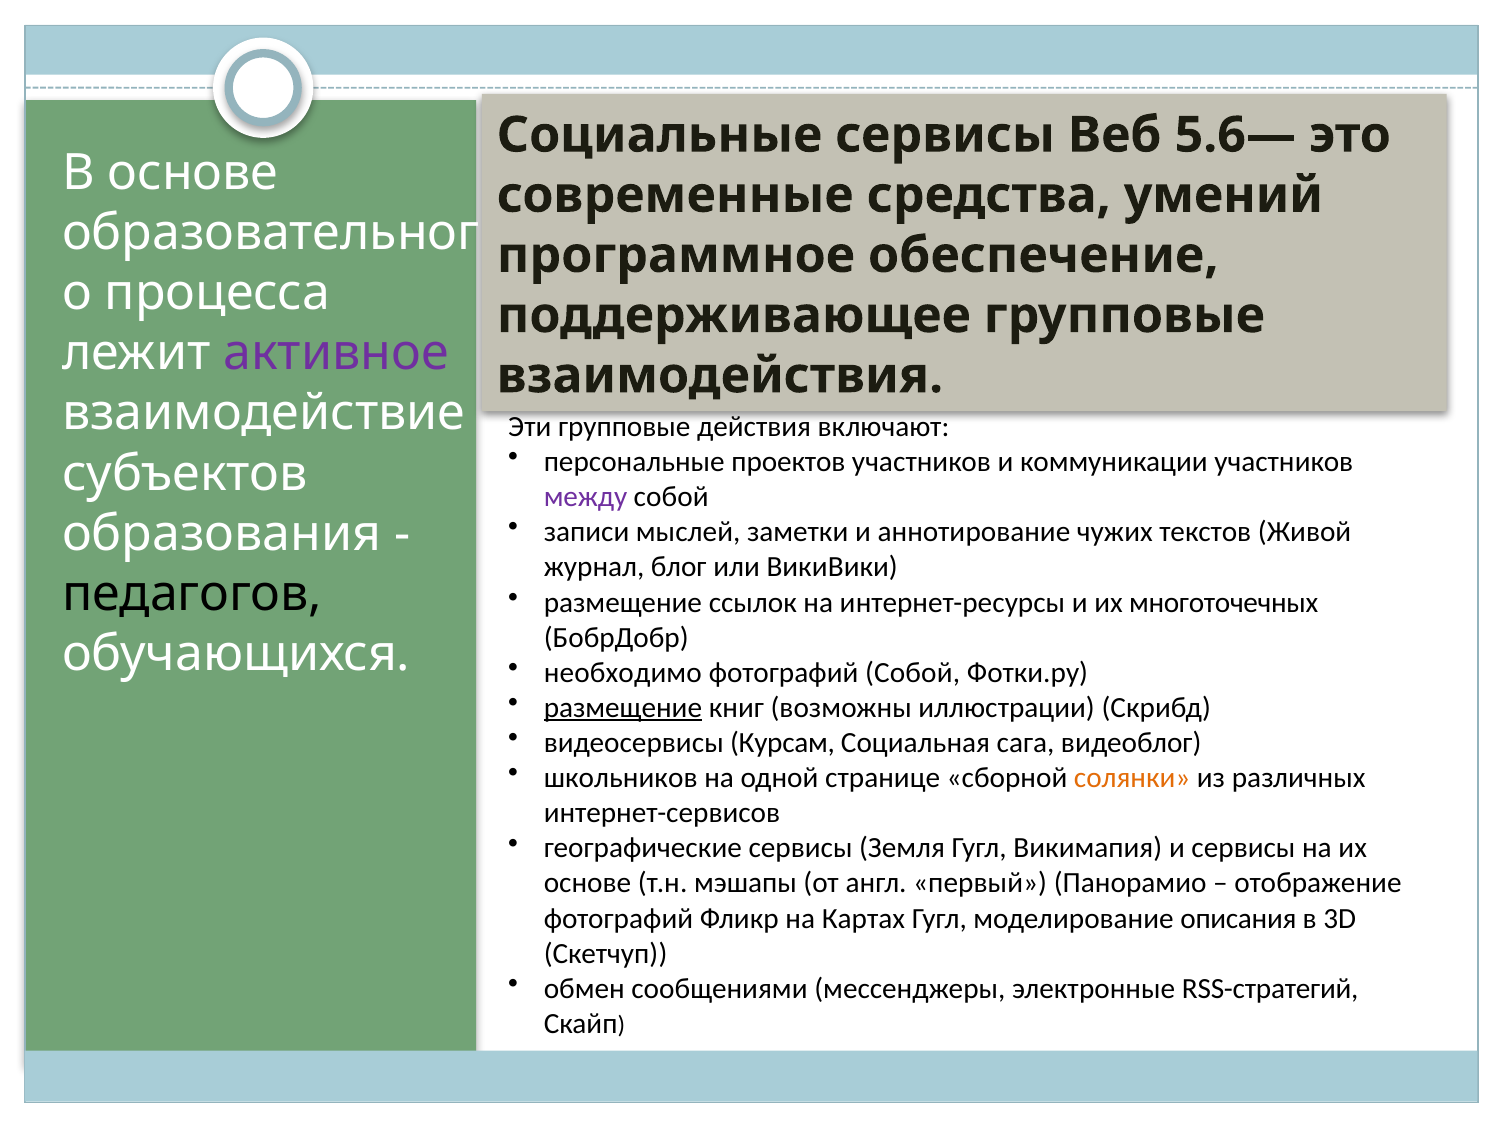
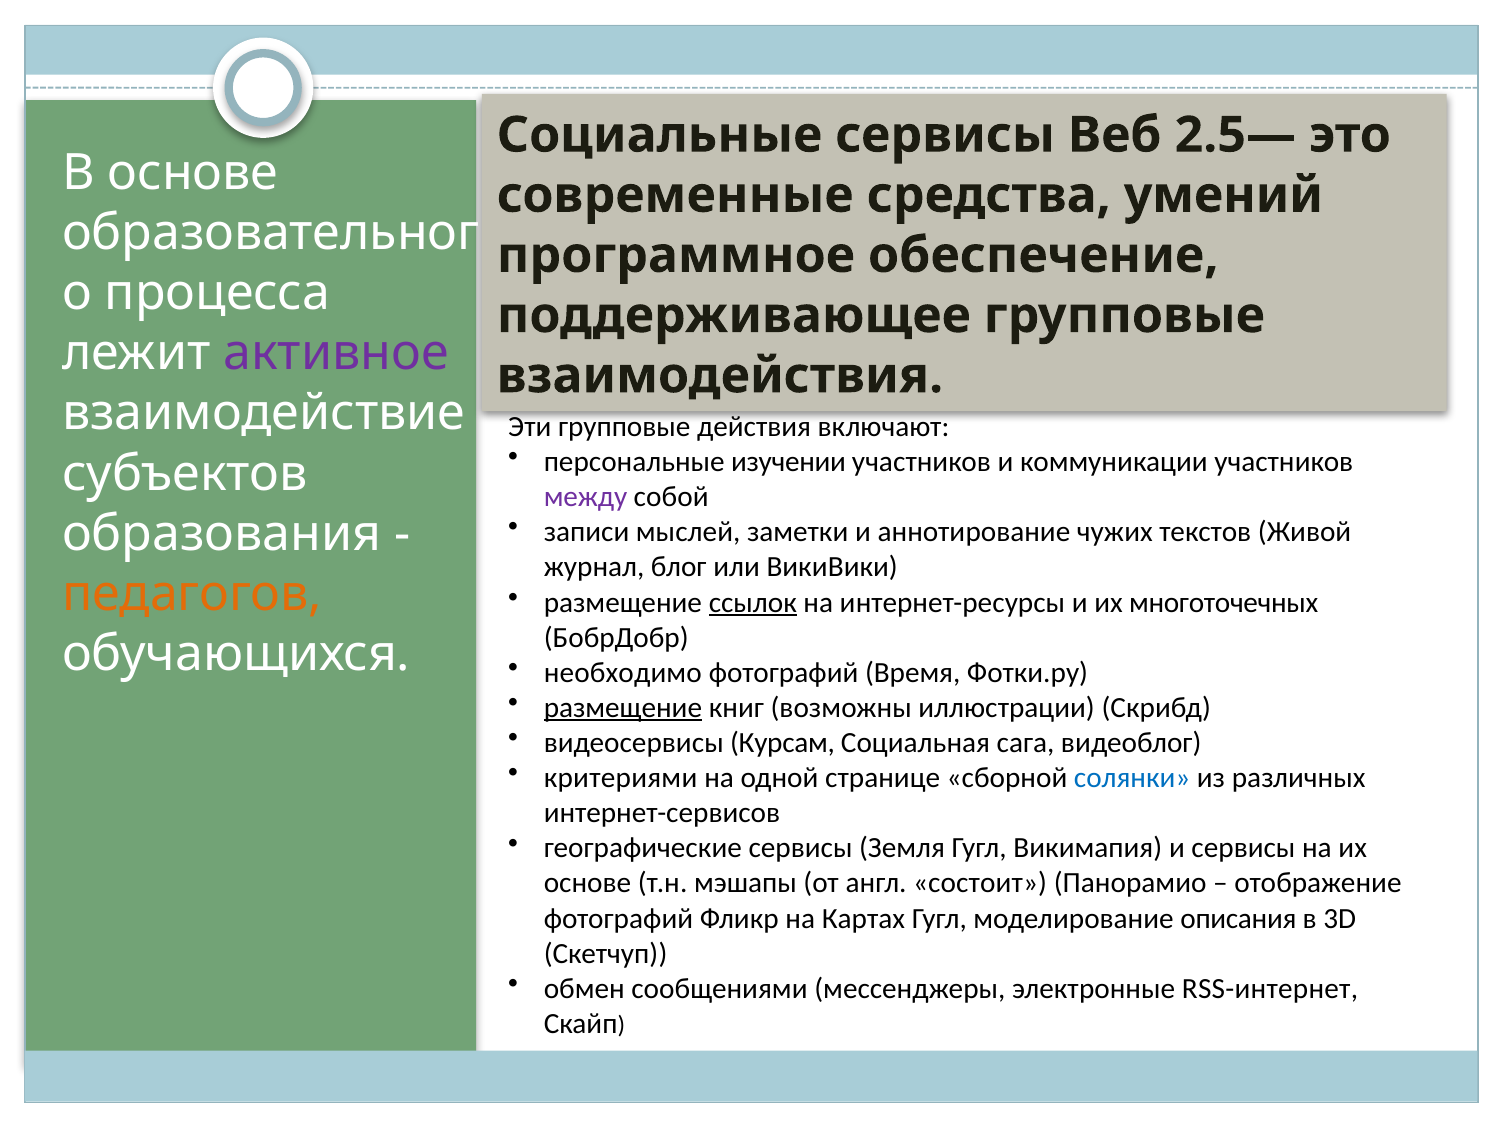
5.6—: 5.6— -> 2.5— (1235, 135)
проектов: проектов -> изучении (789, 462)
педагогов colour: black -> orange (192, 594)
ссылок underline: none -> present (753, 602)
фотографий Собой: Собой -> Время (913, 673)
школьников: школьников -> критериями (621, 778)
солянки colour: orange -> blue (1132, 778)
первый: первый -> состоит (980, 883)
RSS-стратегий: RSS-стратегий -> RSS-интернет (1270, 989)
